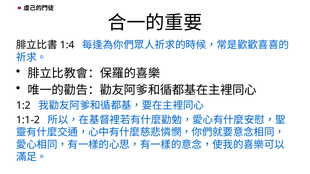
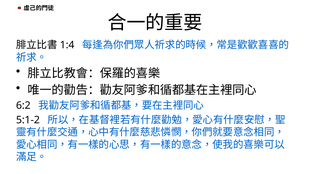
1:2: 1:2 -> 6:2 (23, 106)
1:1-2: 1:1-2 -> 5:1-2 (28, 120)
